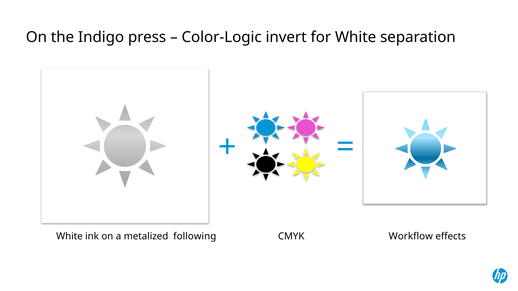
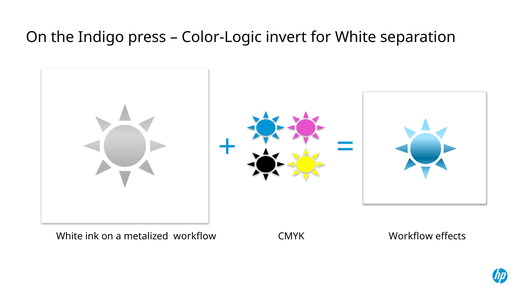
metalized following: following -> workflow (195, 237)
